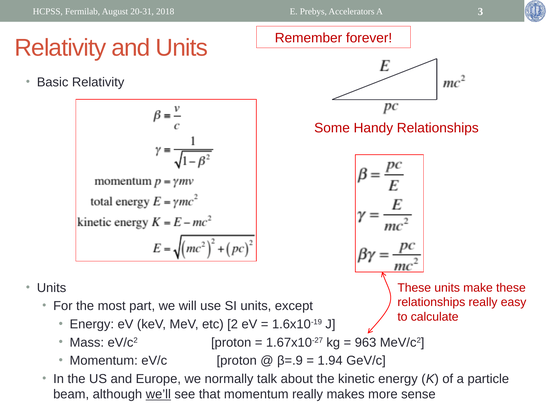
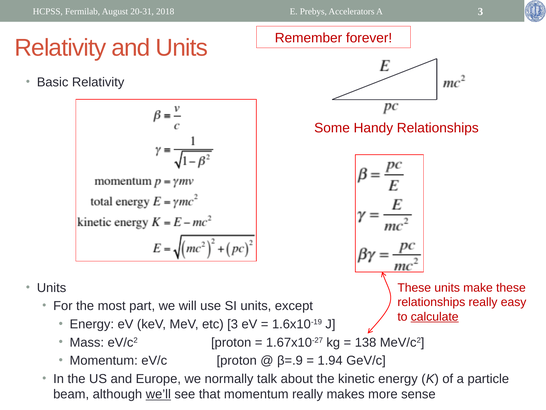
calculate underline: none -> present (435, 317)
etc 2: 2 -> 3 (233, 324)
963: 963 -> 138 (366, 342)
